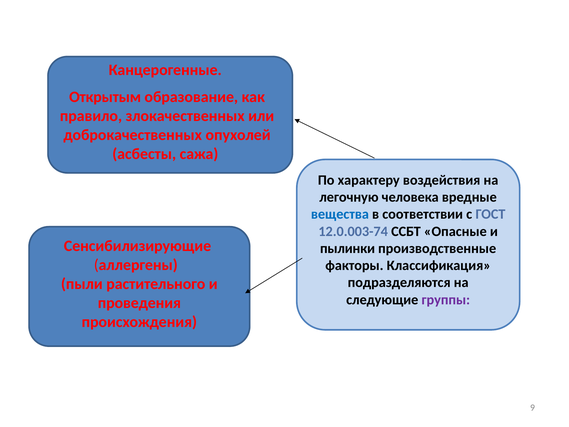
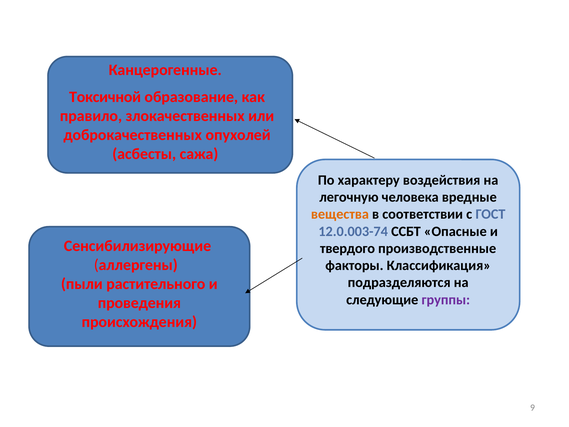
Открытым: Открытым -> Токсичной (105, 97)
вещества colour: blue -> orange (340, 214)
пылинки: пылинки -> твердого (348, 248)
